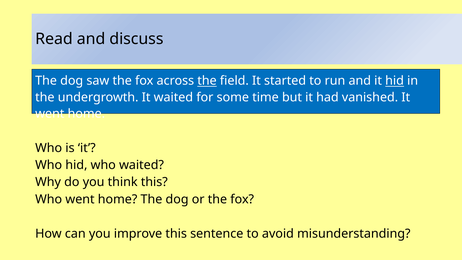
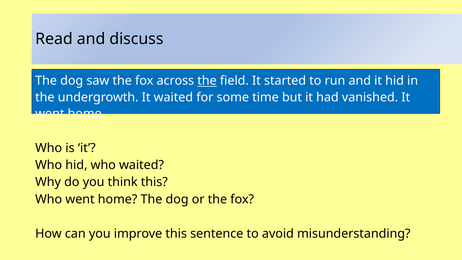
hid underline: present -> none (395, 81)
